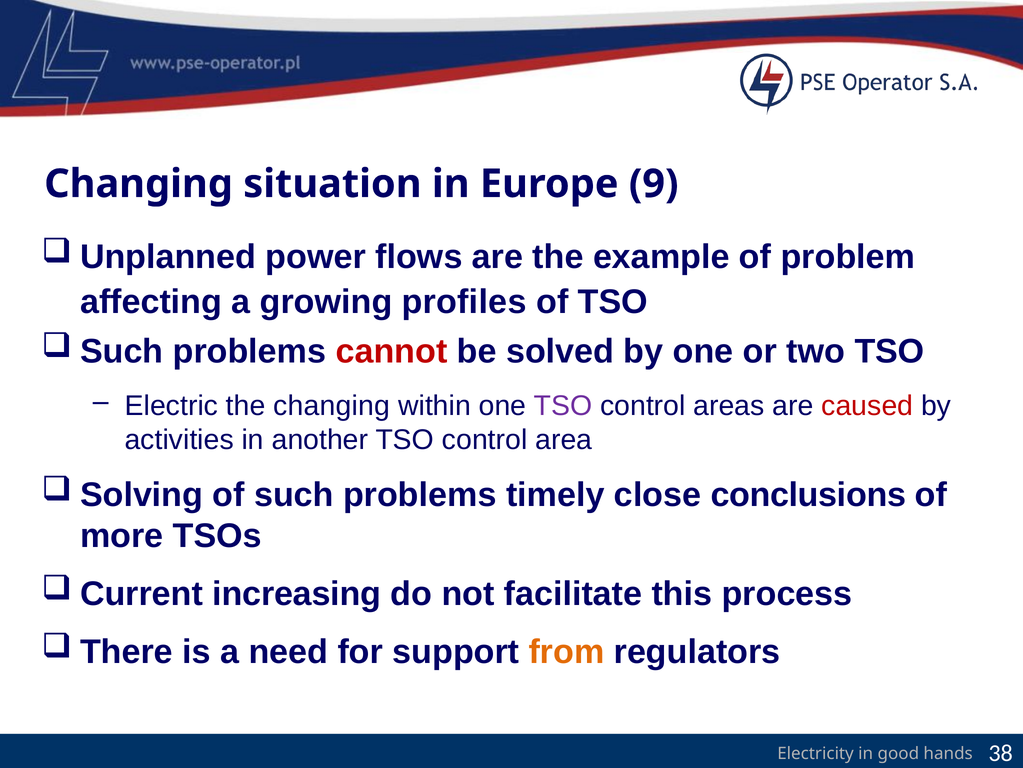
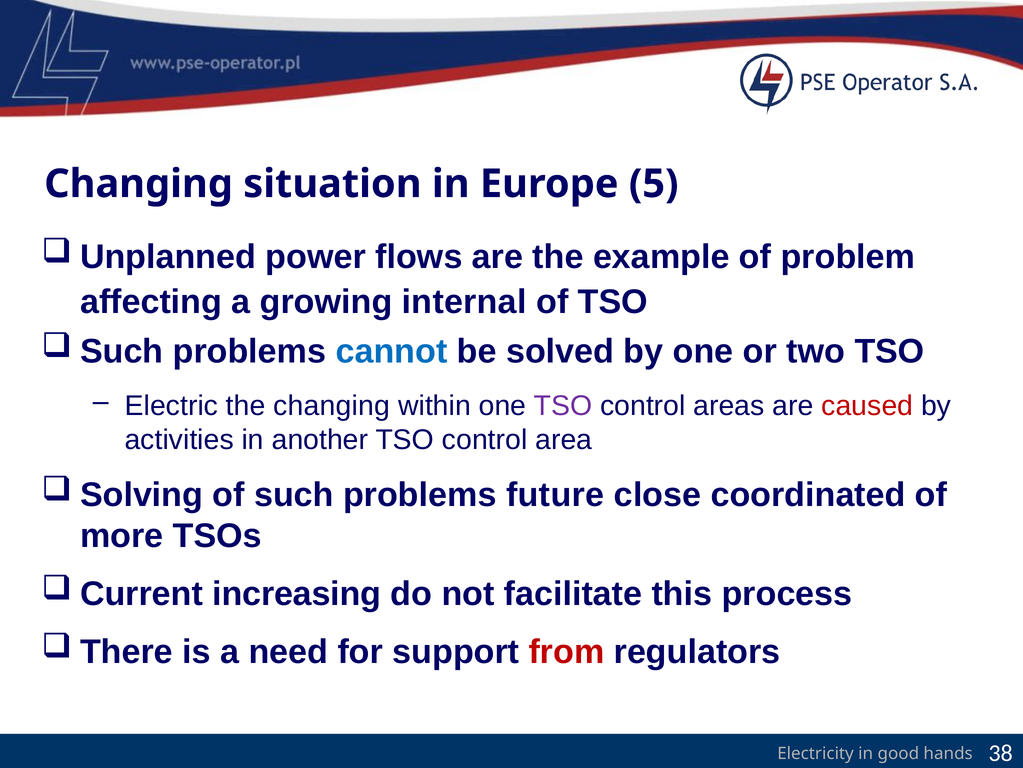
9: 9 -> 5 (654, 184)
profiles: profiles -> internal (464, 302)
cannot colour: red -> blue (392, 351)
timely: timely -> future (555, 495)
conclusions: conclusions -> coordinated (808, 495)
from colour: orange -> red (567, 652)
